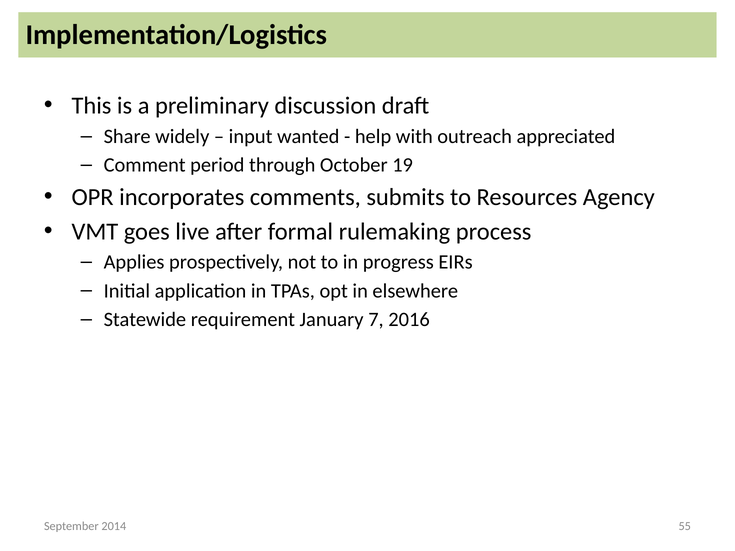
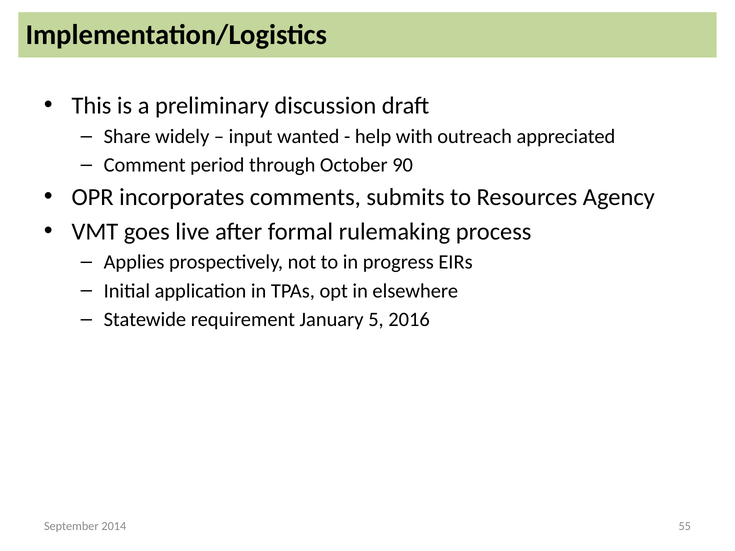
19: 19 -> 90 (403, 165)
7: 7 -> 5 (376, 320)
